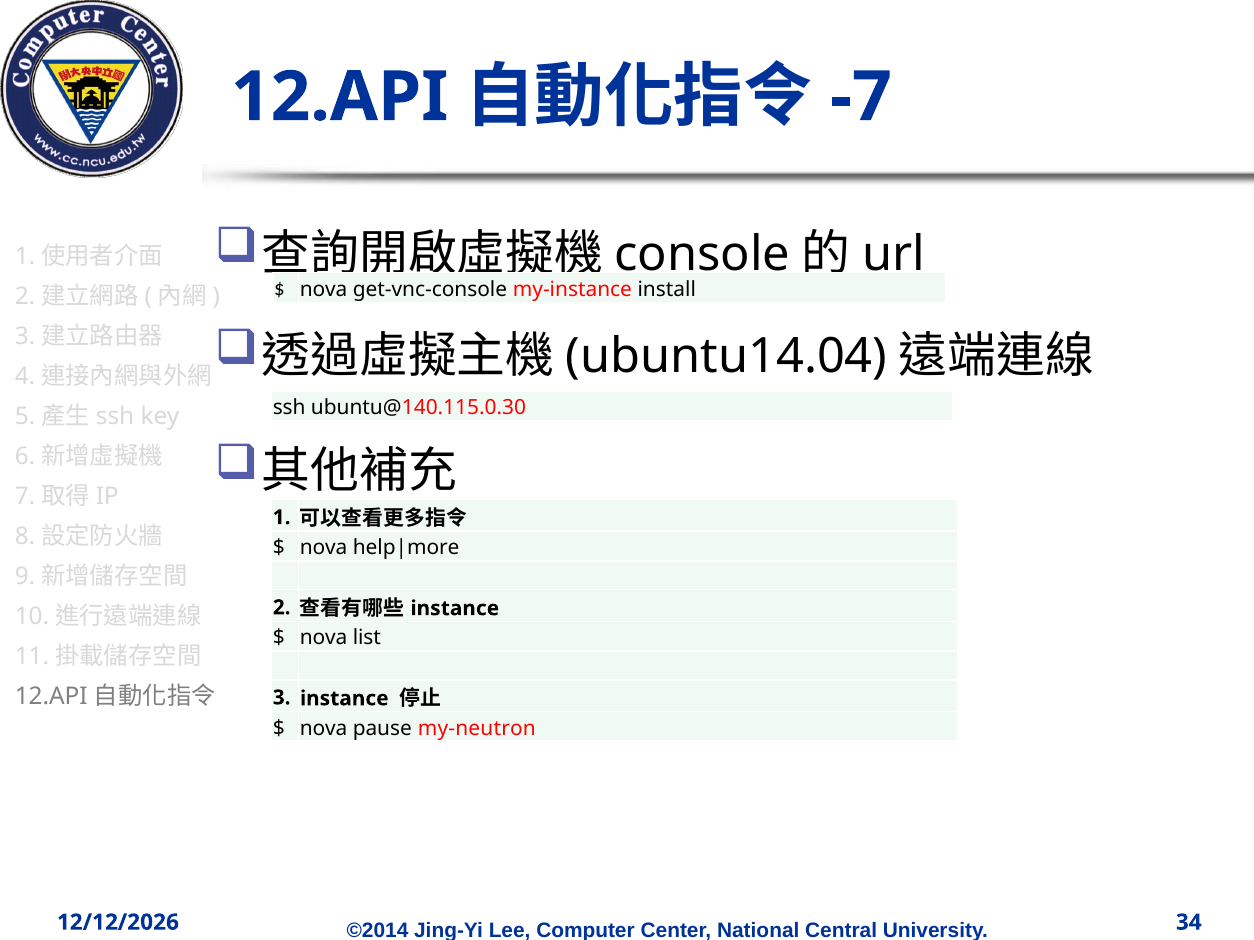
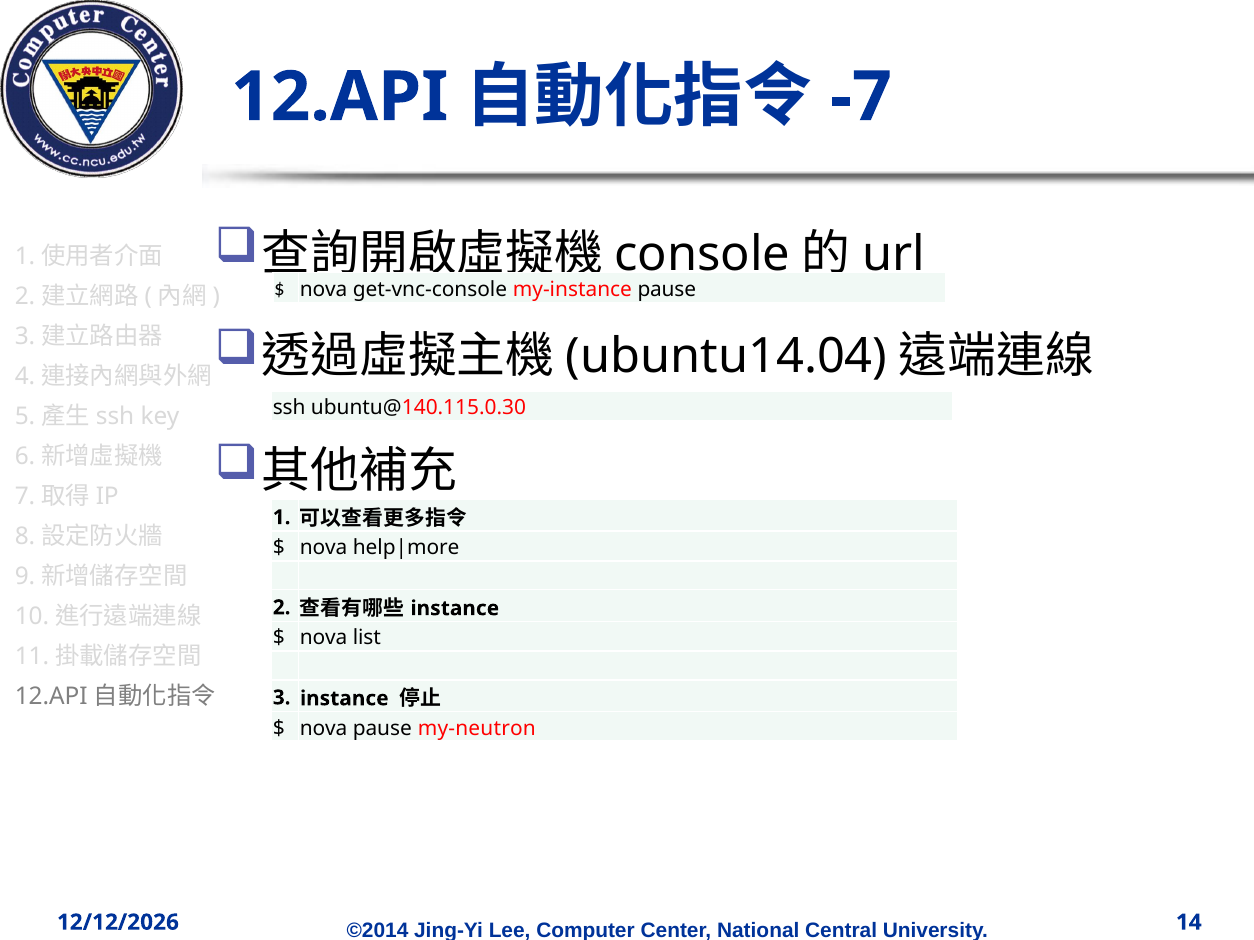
my-instance install: install -> pause (667, 290)
34: 34 -> 14 (1189, 923)
